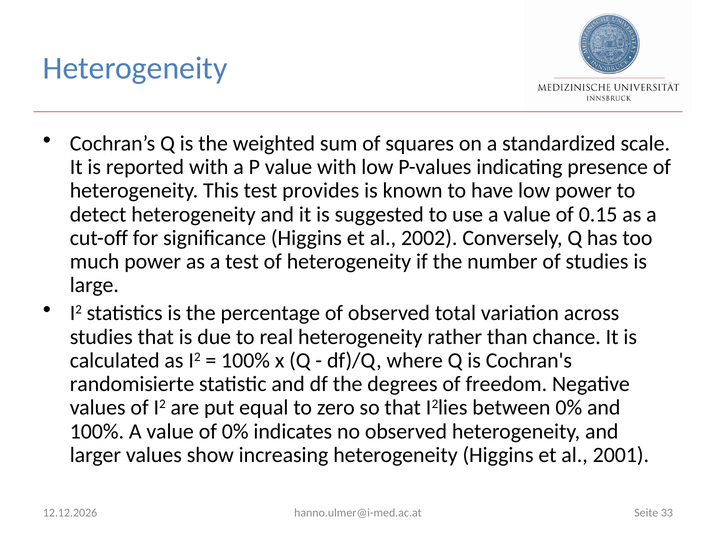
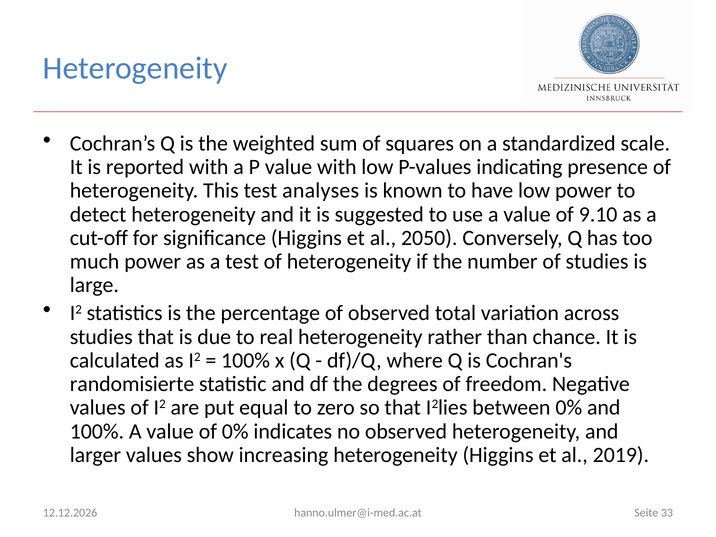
provides: provides -> analyses (321, 191)
0.15: 0.15 -> 9.10 (598, 214)
2002: 2002 -> 2050 (429, 238)
2001: 2001 -> 2019 (621, 455)
